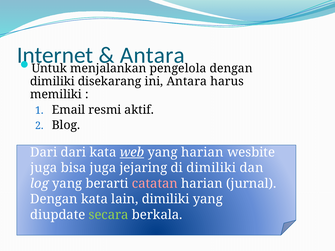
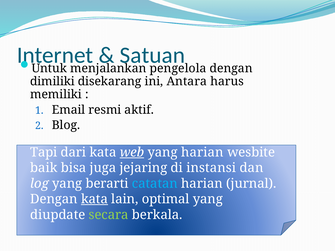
Antara: Antara -> Satuan (152, 55)
Dari: Dari -> Tapi (44, 152)
juga: juga -> baik (44, 168)
di dimiliki: dimiliki -> instansi (211, 168)
catatan colour: pink -> light blue (155, 184)
kata underline: none -> present (94, 199)
lain dimiliki: dimiliki -> optimal (166, 199)
